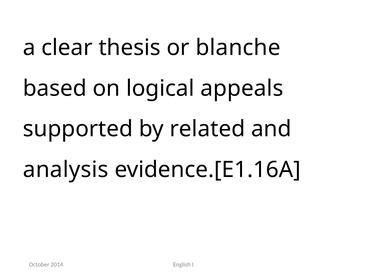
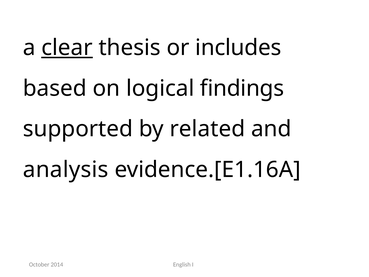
clear underline: none -> present (67, 48)
blanche: blanche -> includes (238, 48)
appeals: appeals -> findings (242, 88)
